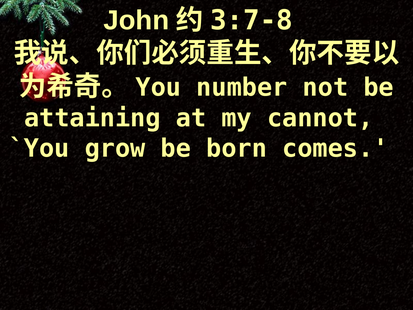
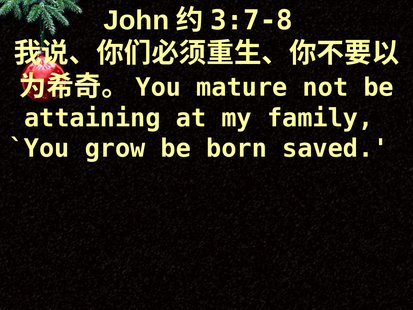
number: number -> mature (242, 87)
cannot: cannot -> family (320, 118)
comes: comes -> saved (335, 148)
